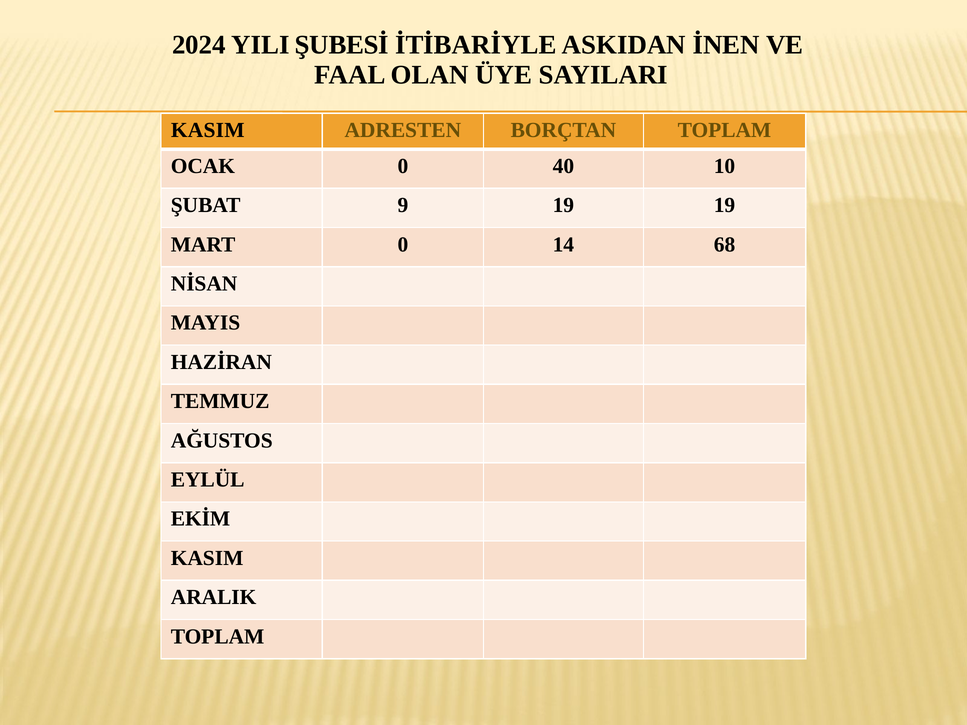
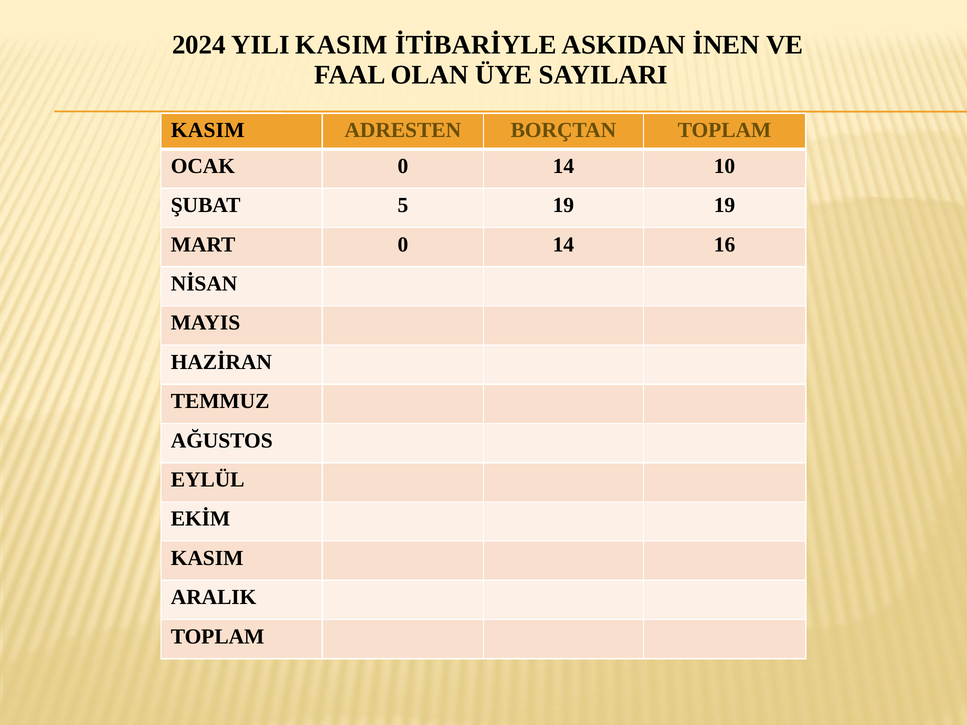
YILI ŞUBESİ: ŞUBESİ -> KASIM (342, 45)
OCAK 0 40: 40 -> 14 (563, 166)
9: 9 -> 5 (403, 205)
68: 68 -> 16 (725, 245)
